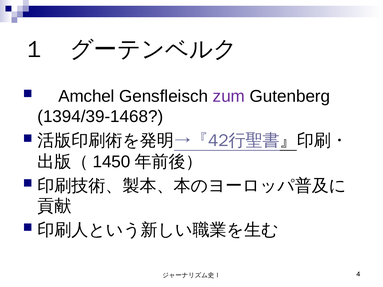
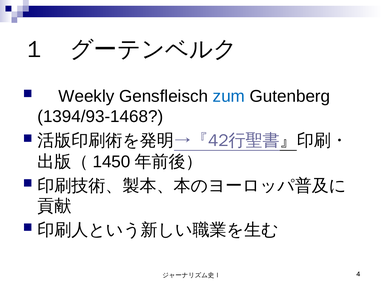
Amchel: Amchel -> Weekly (86, 96)
zum colour: purple -> blue (229, 96)
1394/39-1468: 1394/39-1468 -> 1394/93-1468 (100, 117)
